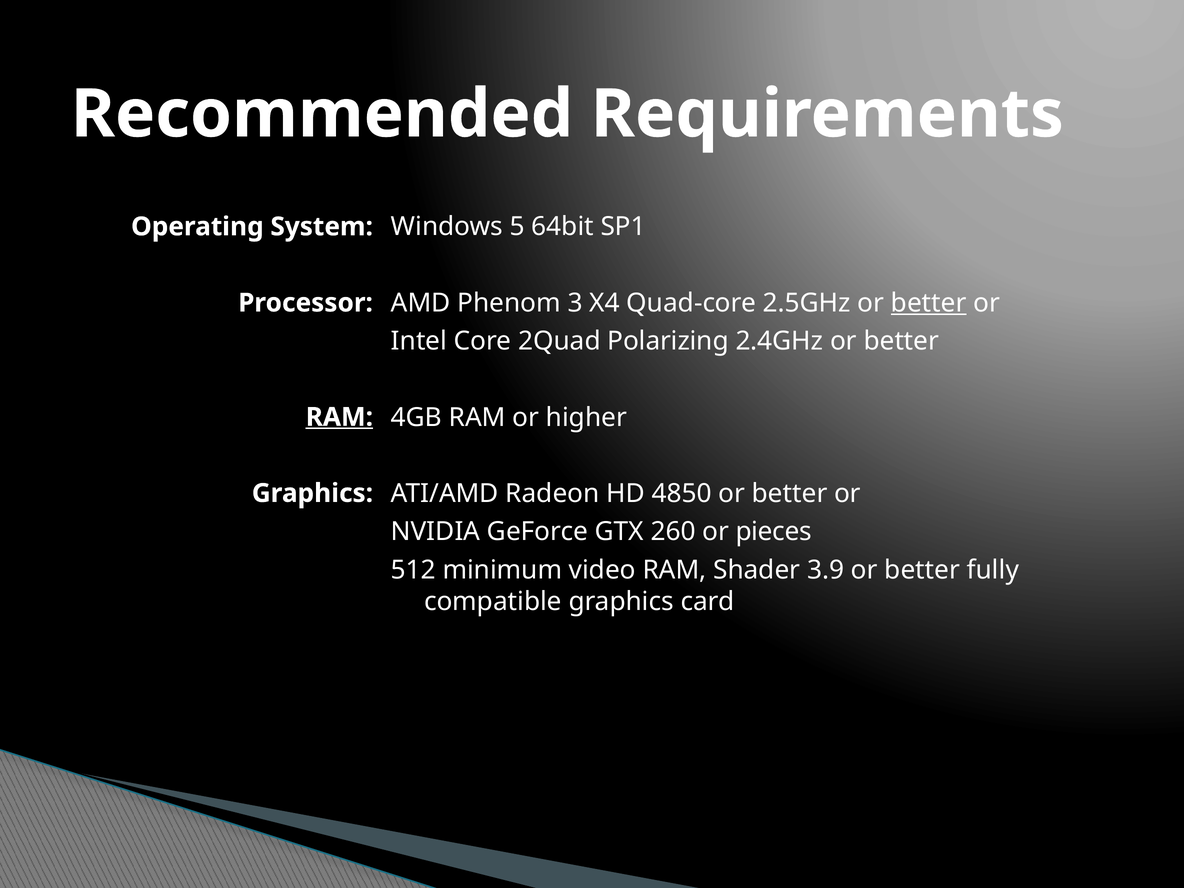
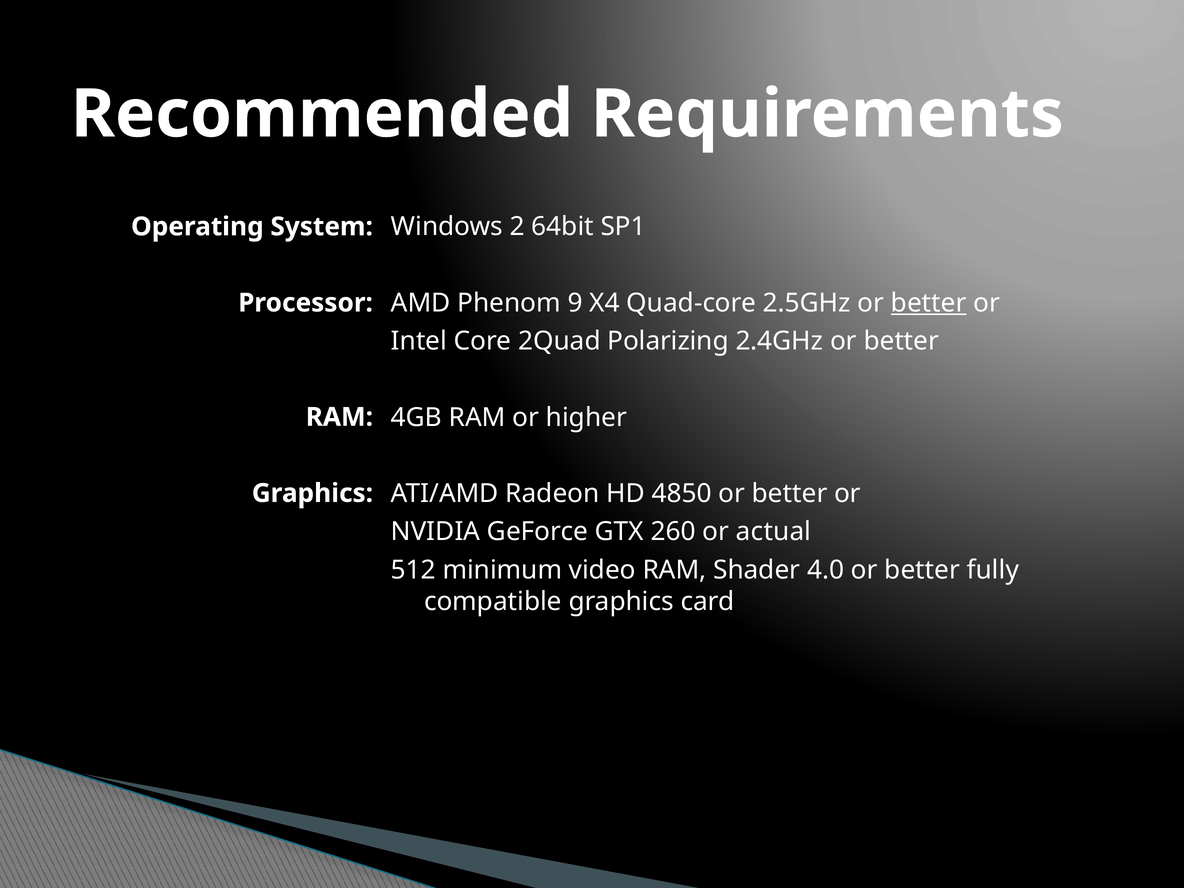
5: 5 -> 2 (517, 227)
3: 3 -> 9 (575, 303)
RAM underline: present -> none (339, 417)
pieces: pieces -> actual (774, 532)
3.9: 3.9 -> 4.0 (826, 570)
